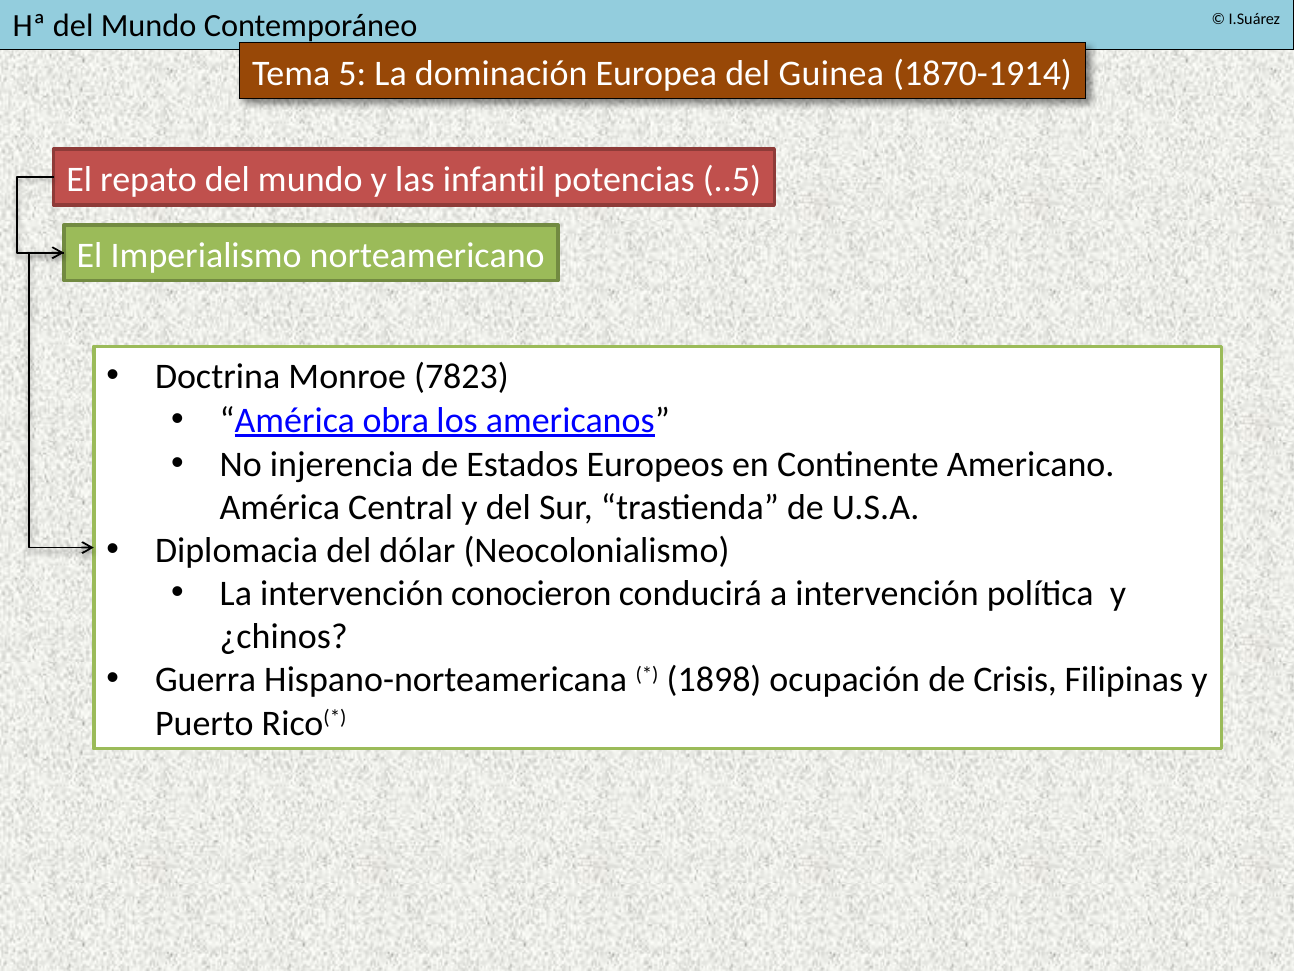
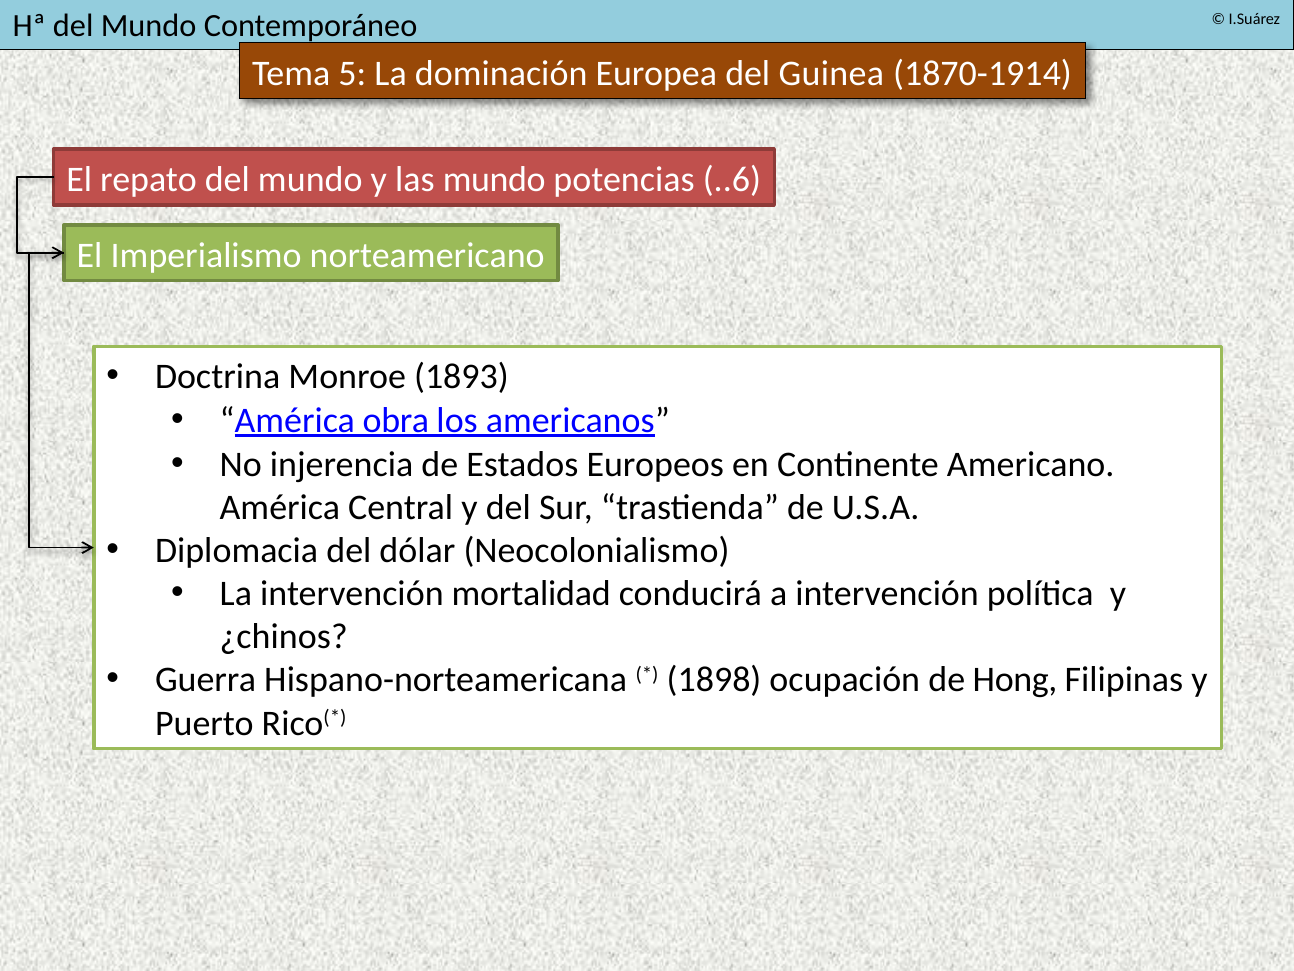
las infantil: infantil -> mundo (494, 179)
..5: ..5 -> ..6 (732, 179)
7823: 7823 -> 1893 (461, 377)
conocieron: conocieron -> mortalidad (531, 593)
Crisis: Crisis -> Hong (1015, 680)
